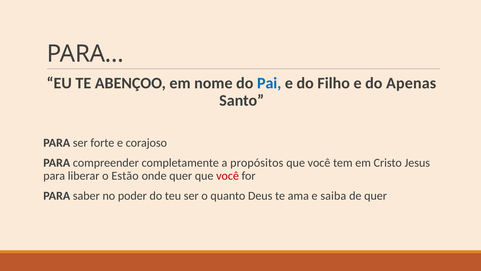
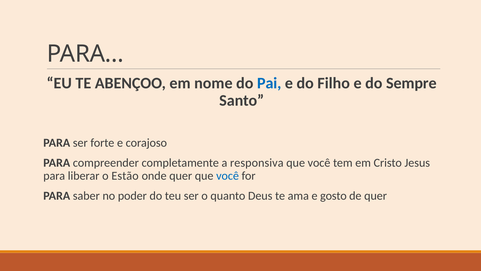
Apenas: Apenas -> Sempre (411, 83)
propósitos: propósitos -> responsiva (257, 163)
você colour: red -> blue (228, 176)
saiba: saiba -> gosto (333, 196)
